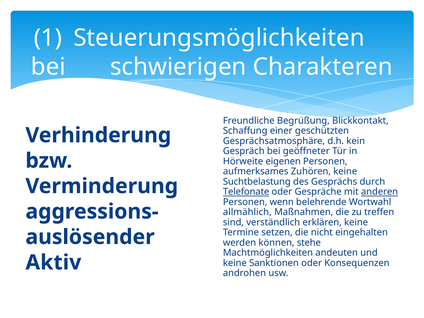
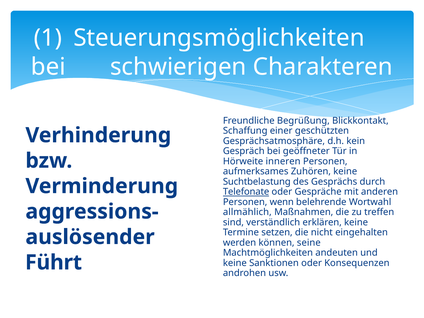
eigenen: eigenen -> inneren (283, 161)
anderen underline: present -> none (380, 192)
stehe: stehe -> seine (309, 243)
Aktiv: Aktiv -> Führt (54, 262)
